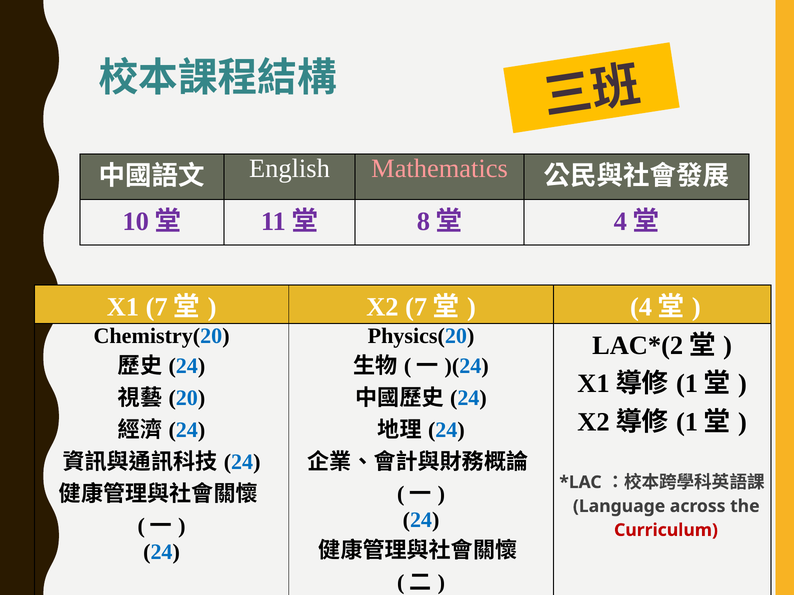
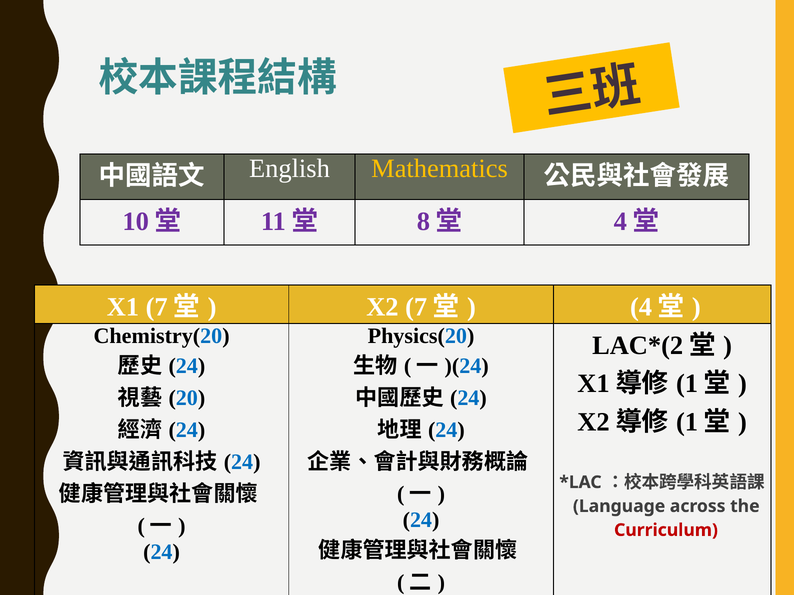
Mathematics colour: pink -> yellow (440, 169)
